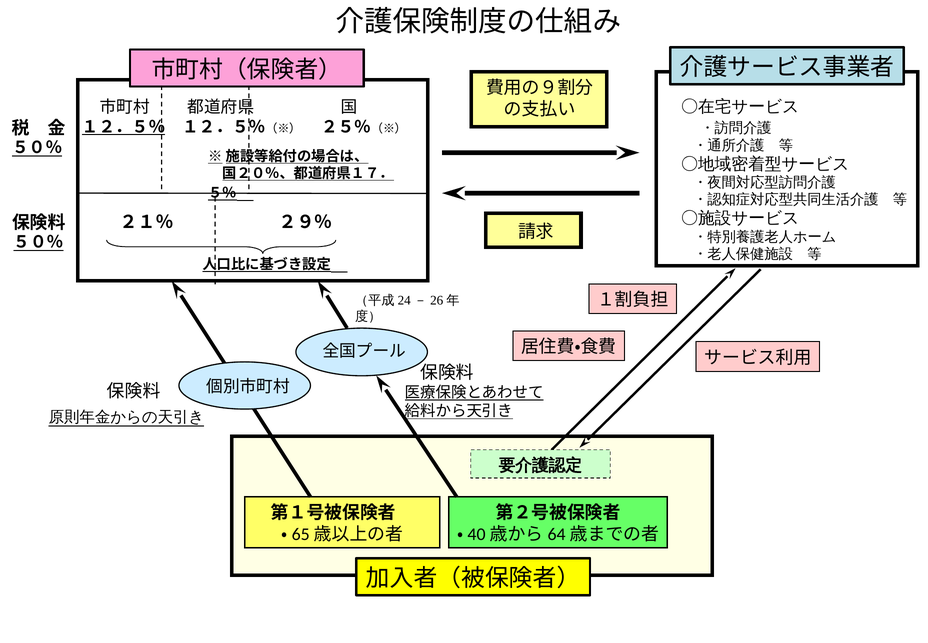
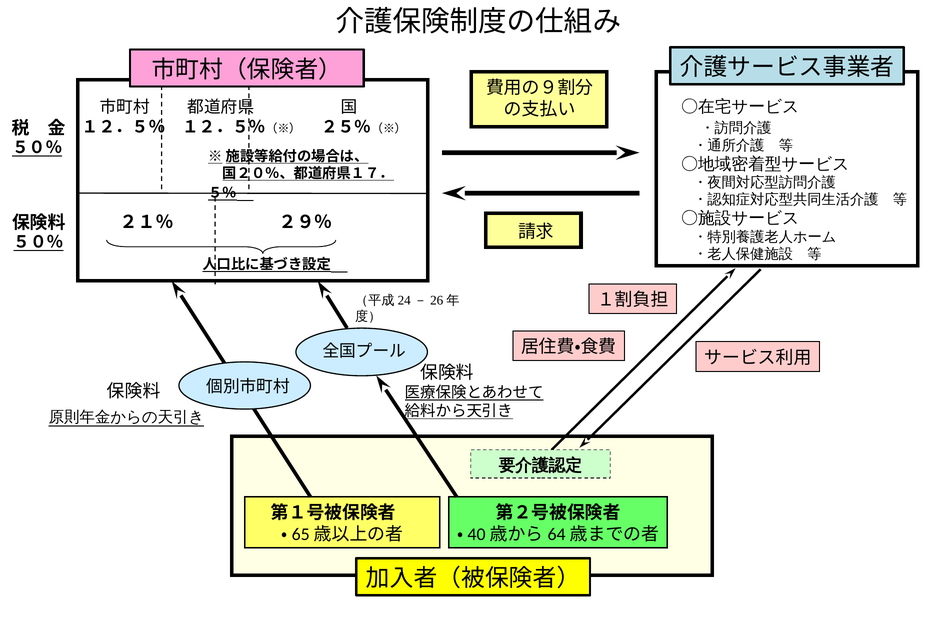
１２．５％ underline: present -> none (124, 127)
